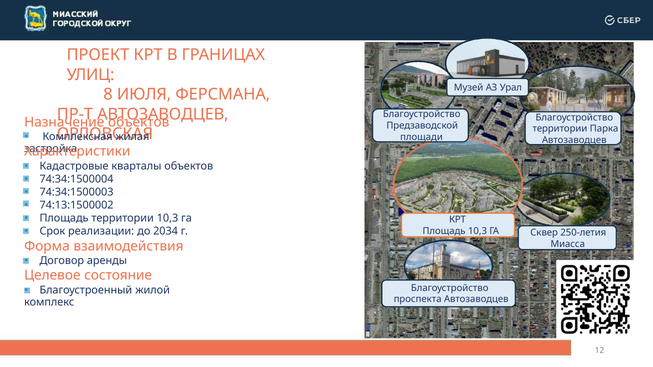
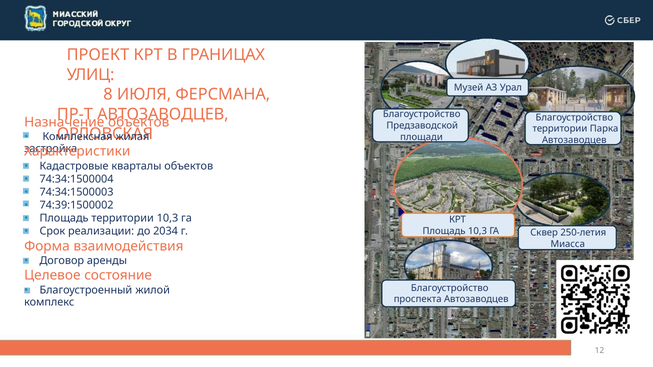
74:13:1500002: 74:13:1500002 -> 74:39:1500002 (77, 205)
